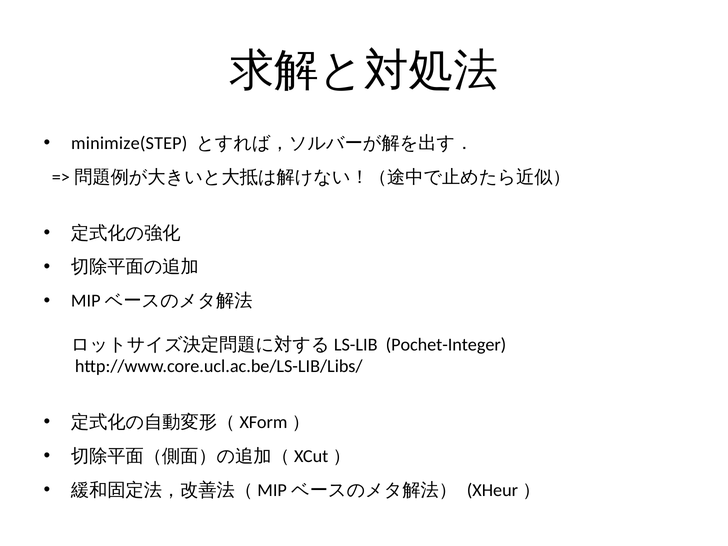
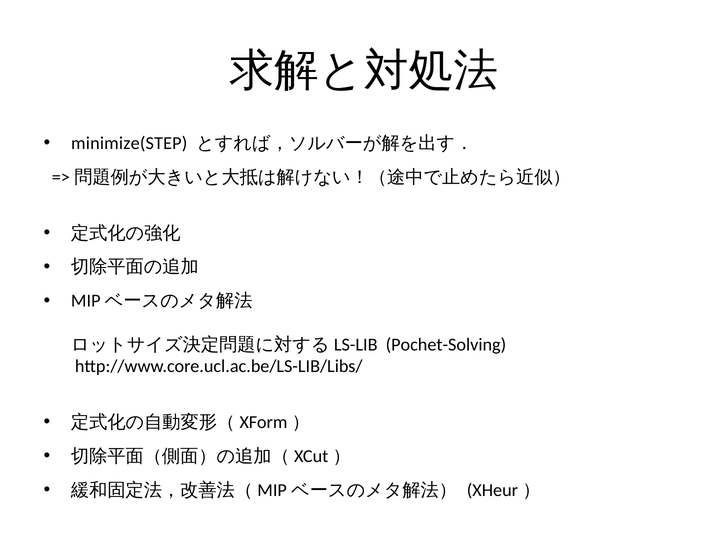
Pochet-Integer: Pochet-Integer -> Pochet-Solving (446, 345)
